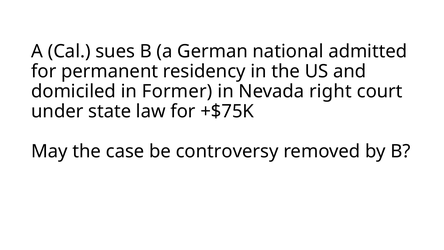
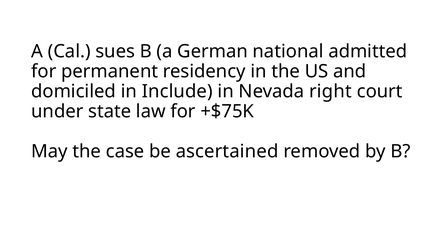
Former: Former -> Include (177, 91)
controversy: controversy -> ascertained (227, 151)
